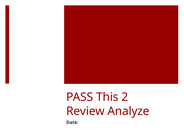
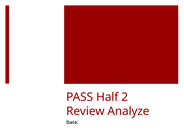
This: This -> Half (107, 97)
